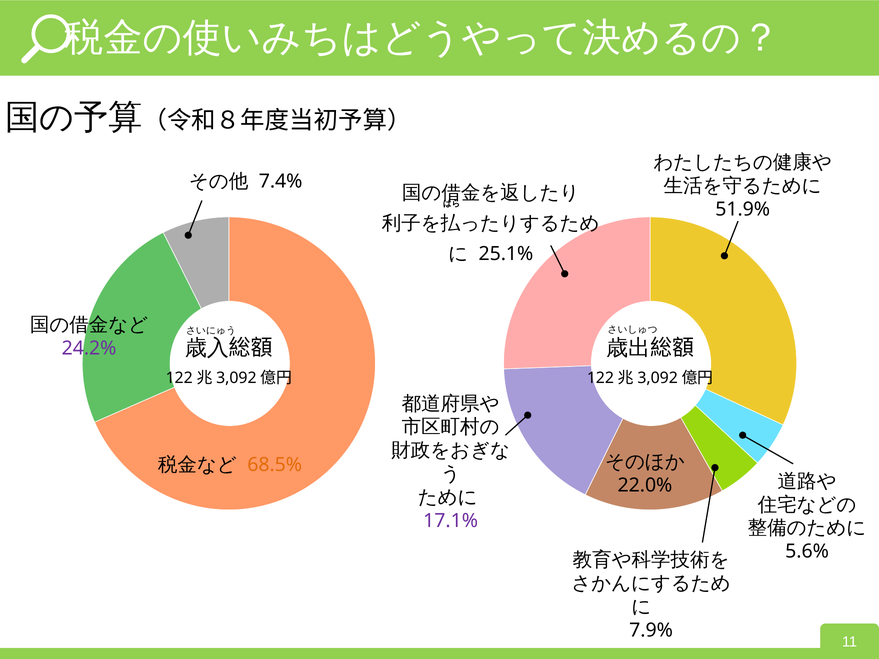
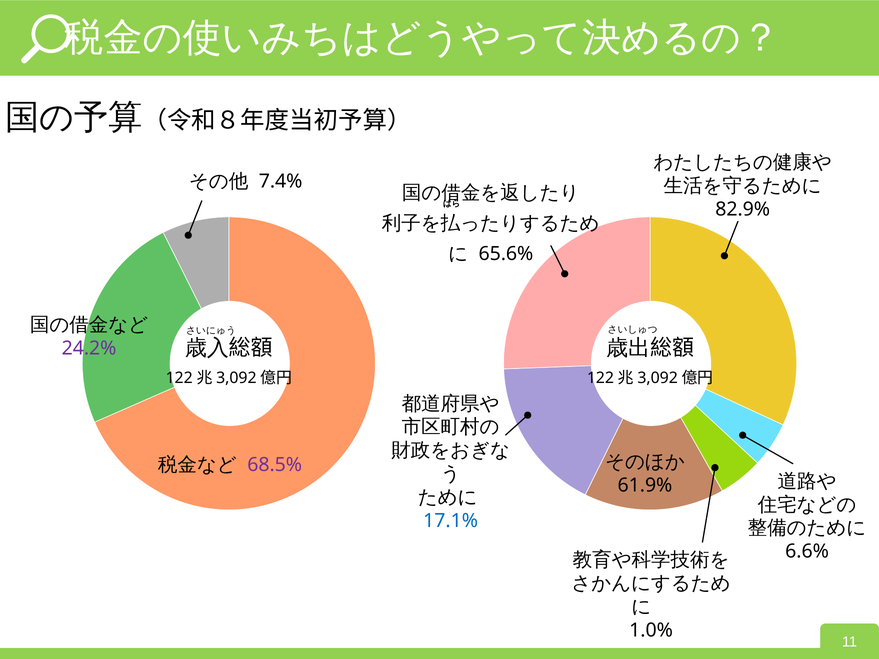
51.9%: 51.9% -> 82.9% (743, 209)
25.1%: 25.1% -> 65.6% (506, 254)
68.5% colour: orange -> purple (275, 465)
22.0%: 22.0% -> 61.9% (645, 485)
17.1% colour: purple -> blue (451, 521)
5.6%: 5.6% -> 6.6% (807, 552)
7.9%: 7.9% -> 1.0% (651, 630)
